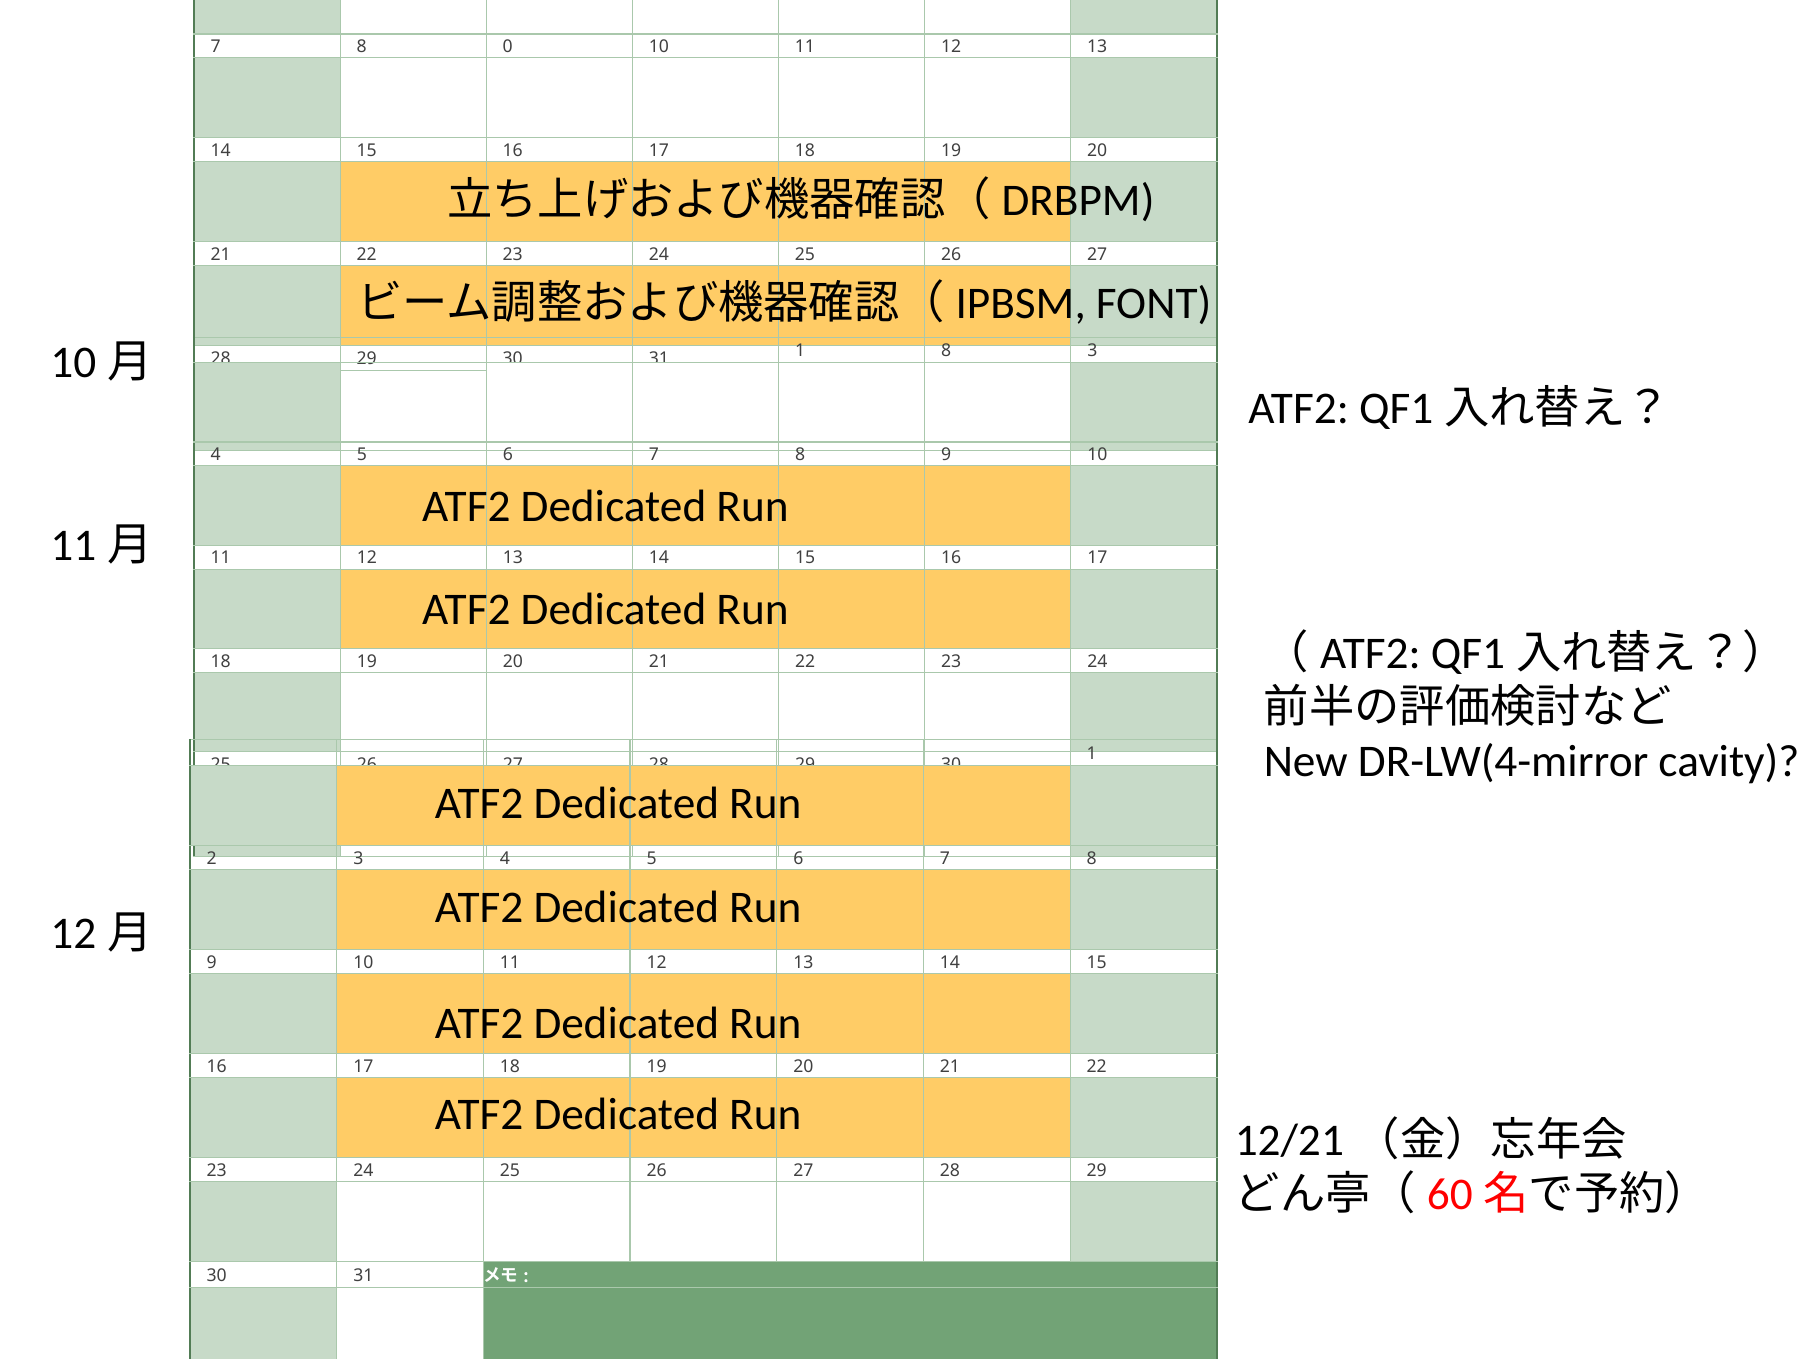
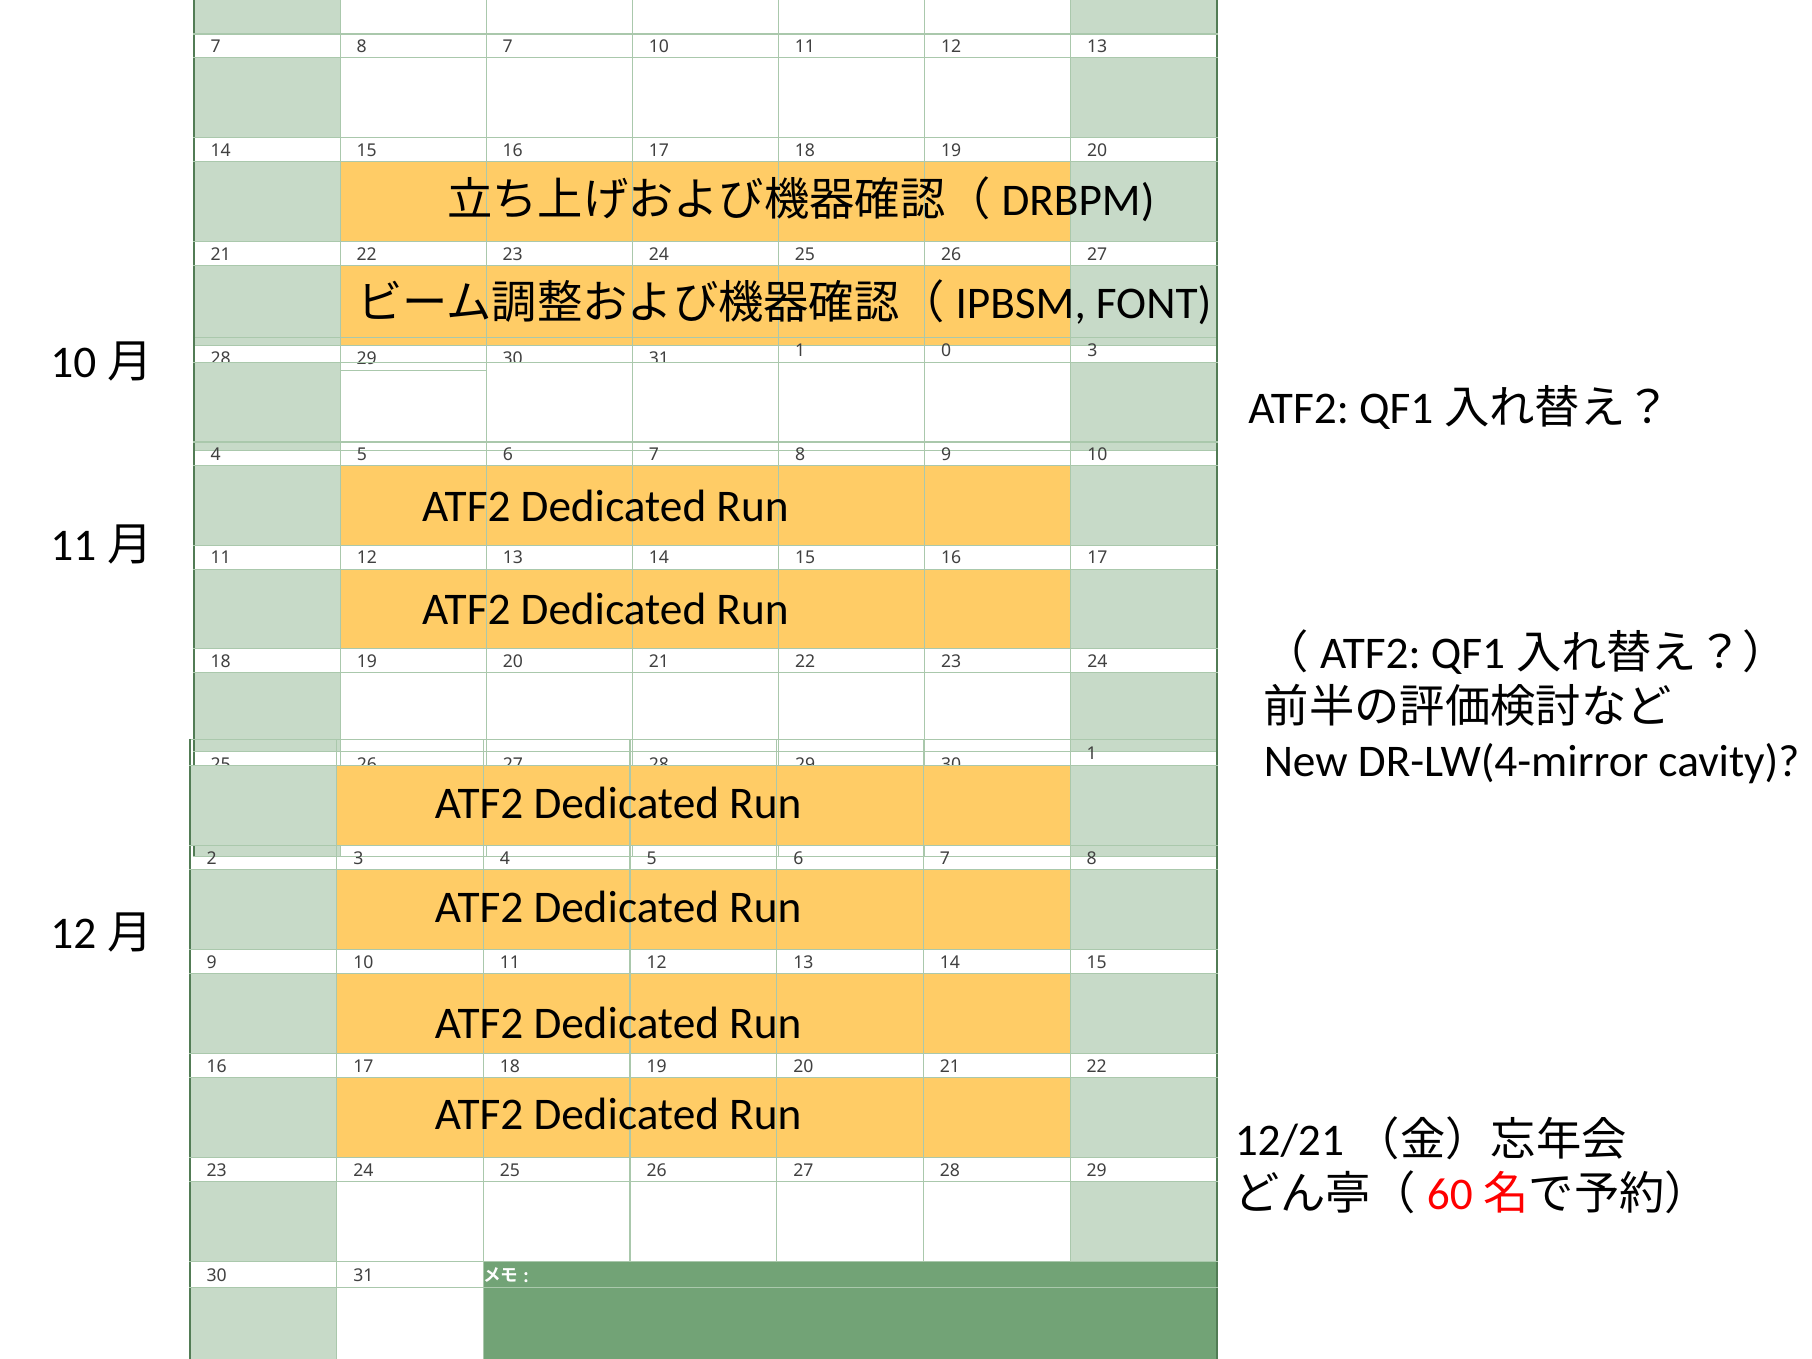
8 0: 0 -> 7 (508, 47)
1 8: 8 -> 0 (946, 351)
